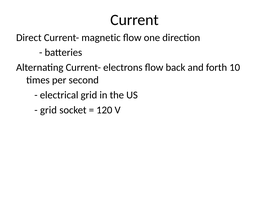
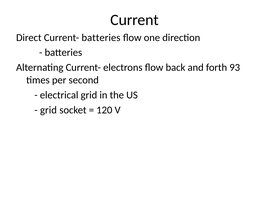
Current- magnetic: magnetic -> batteries (101, 38)
10: 10 -> 93 (235, 67)
